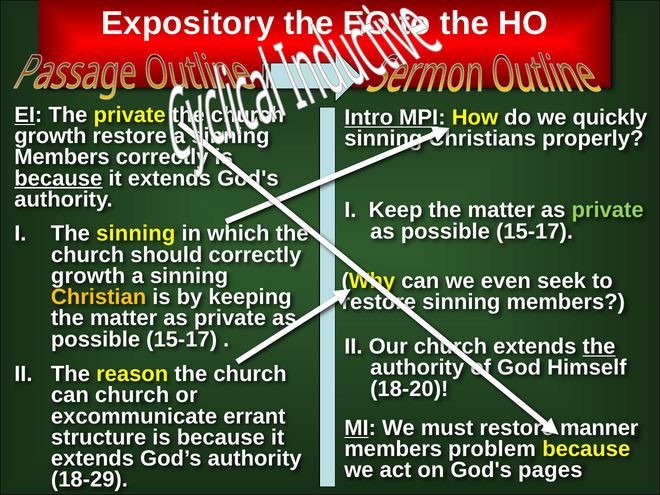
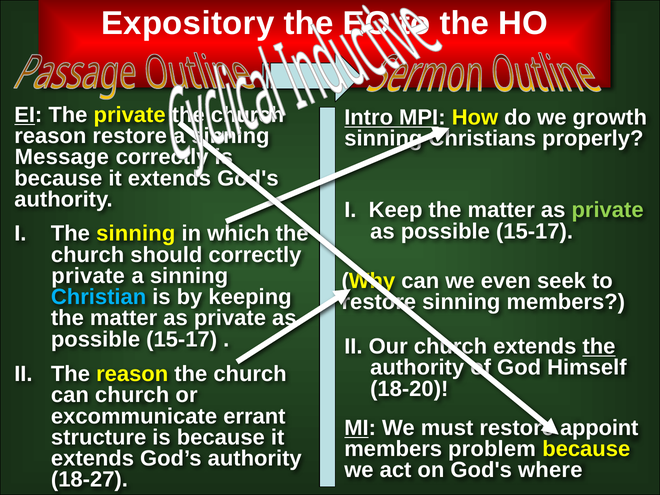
quickly: quickly -> growth (610, 117)
growth: growth -> reason (50, 136)
Members: Members -> Message (62, 157)
because underline: present -> none (58, 178)
growth: growth -> private (88, 276)
Christian colour: yellow -> light blue (99, 297)
manner: manner -> appoint (599, 428)
pages: pages -> where (550, 470)
18-29: 18-29 -> 18-27 (89, 480)
